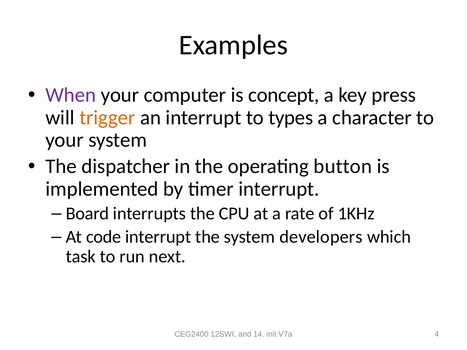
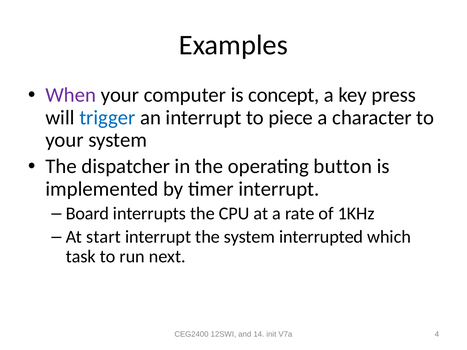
trigger colour: orange -> blue (107, 118)
types: types -> piece (291, 118)
code: code -> start (103, 237)
developers: developers -> interrupted (321, 237)
